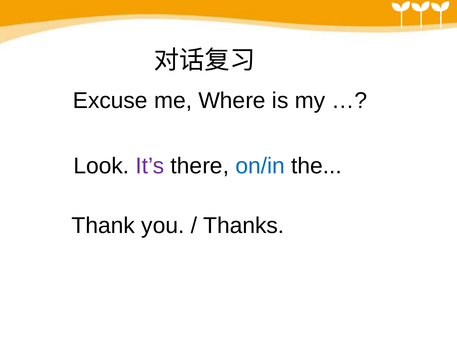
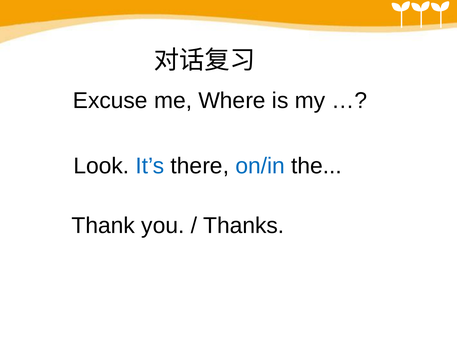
It’s colour: purple -> blue (150, 166)
